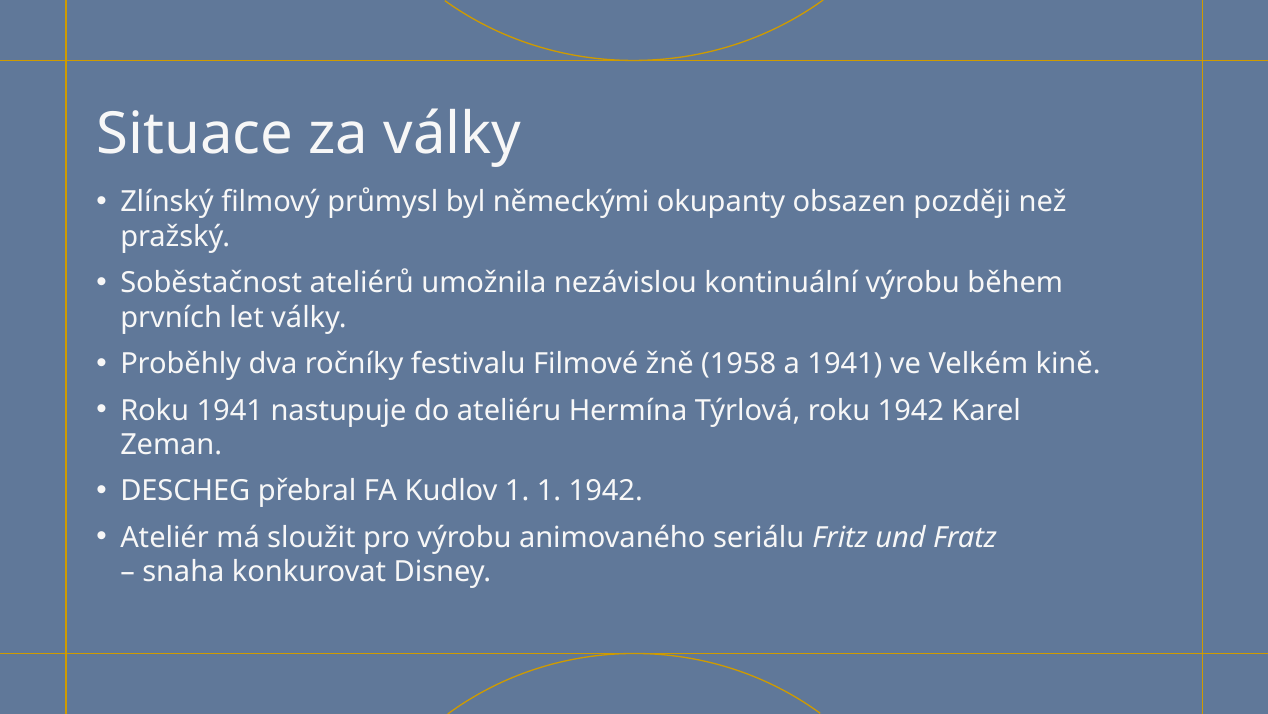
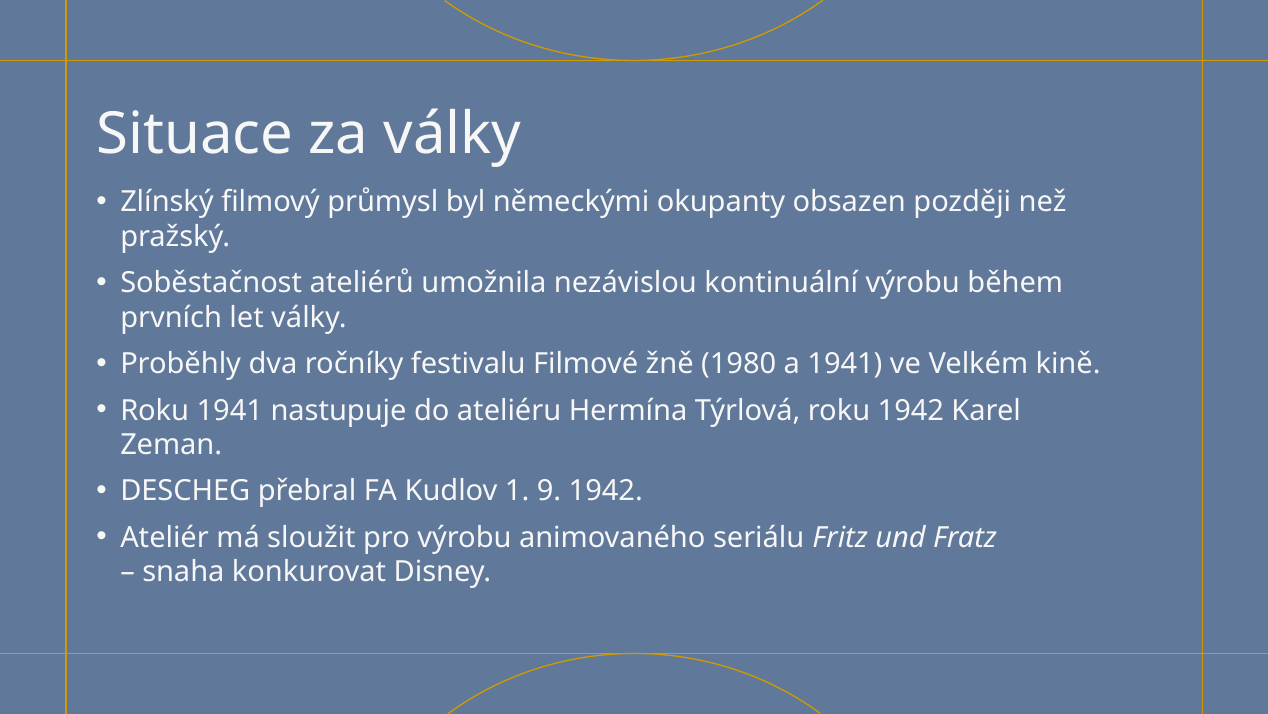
1958: 1958 -> 1980 (739, 364)
1 1: 1 -> 9 (549, 491)
